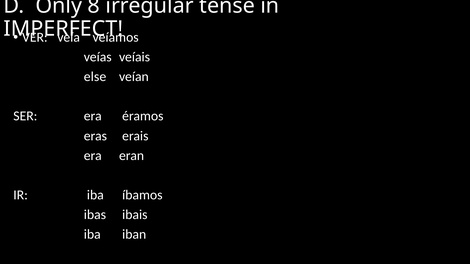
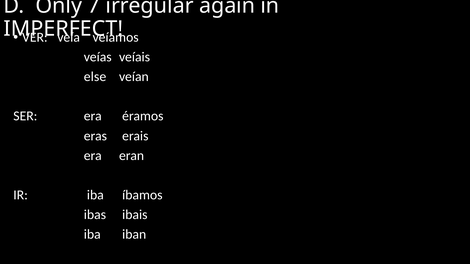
8: 8 -> 7 (94, 6)
tense: tense -> again (227, 6)
